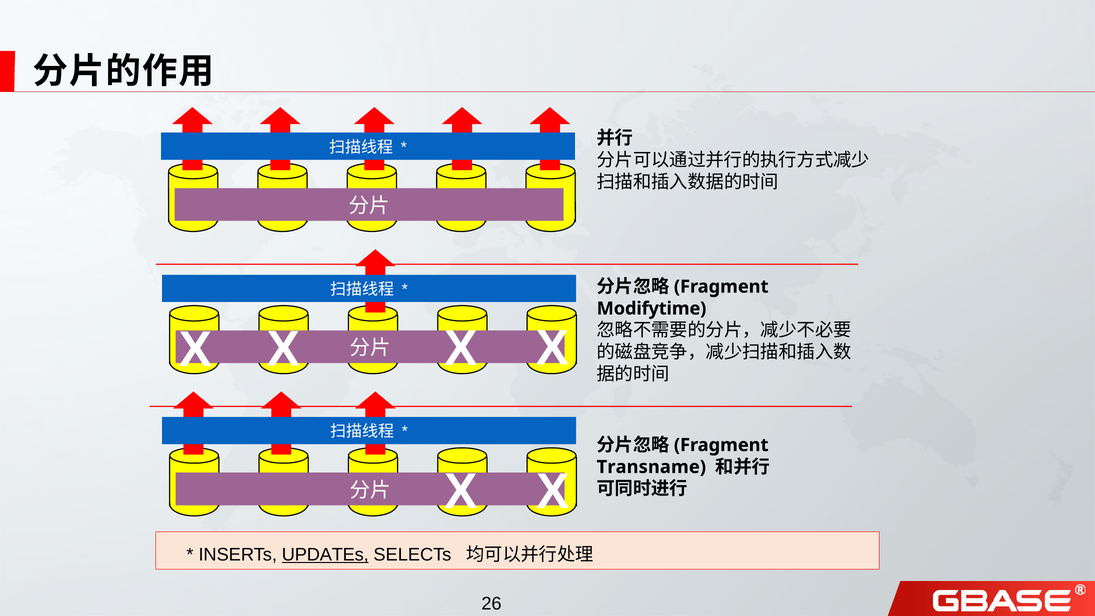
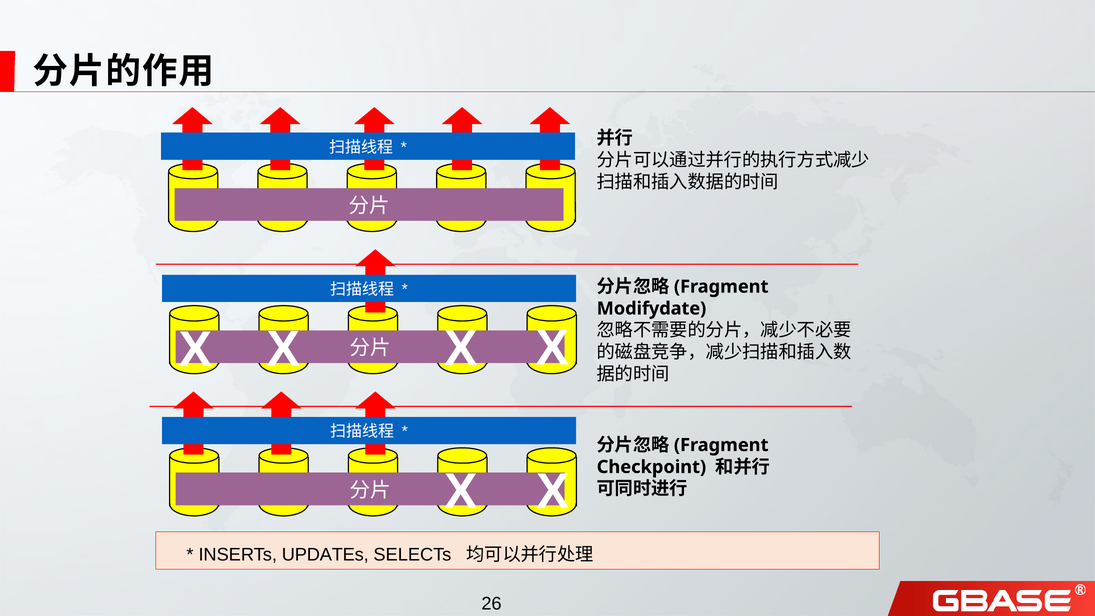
Modifytime: Modifytime -> Modifydate (651, 309)
Transname: Transname -> Checkpoint (651, 467)
UPDATEs underline: present -> none (325, 555)
